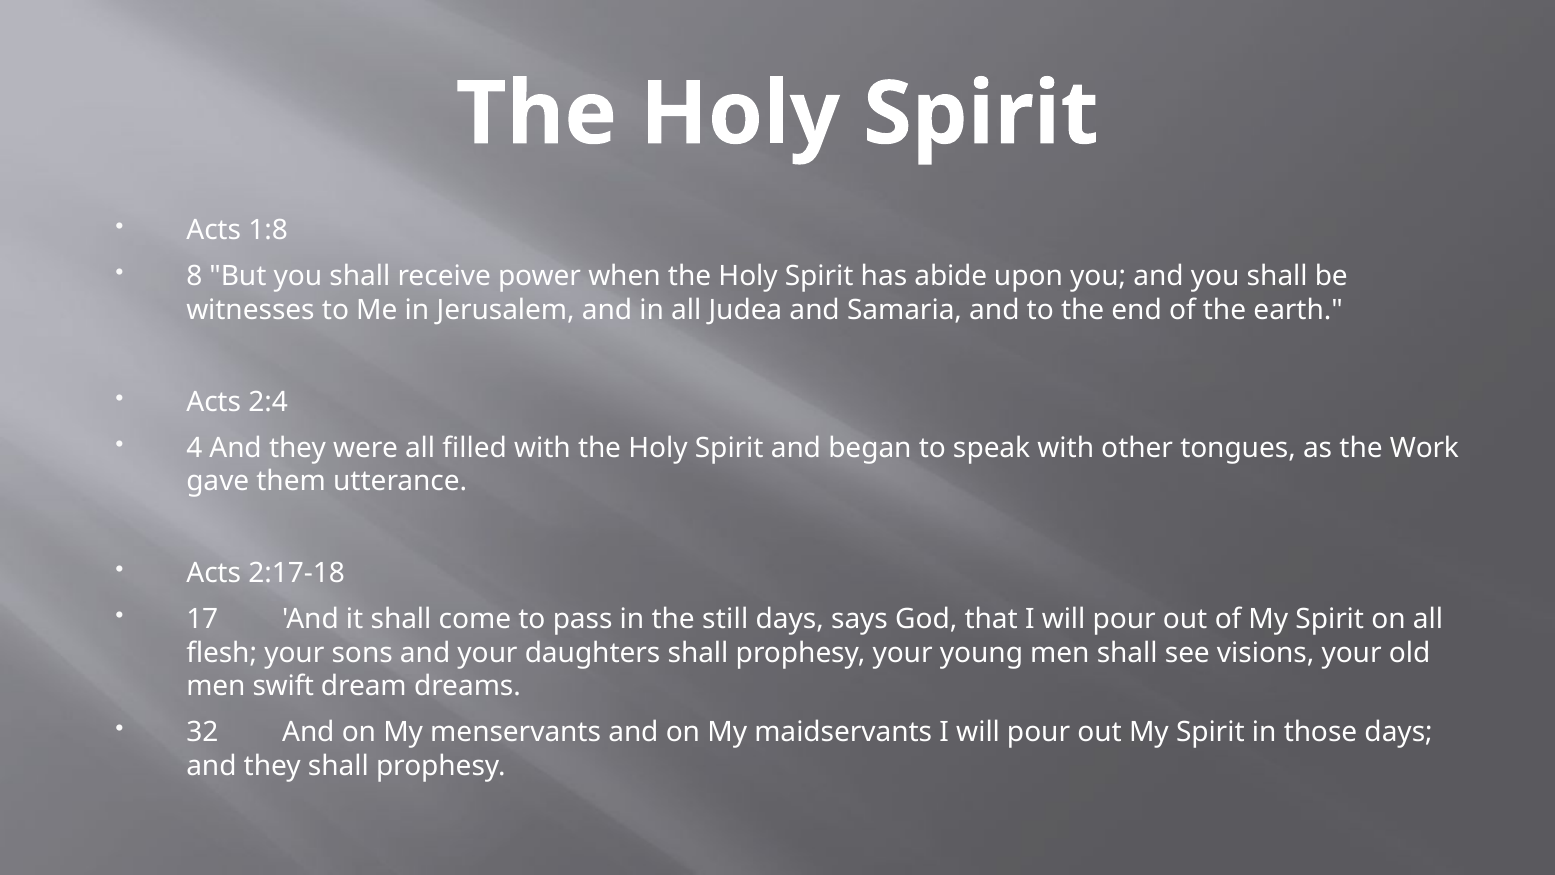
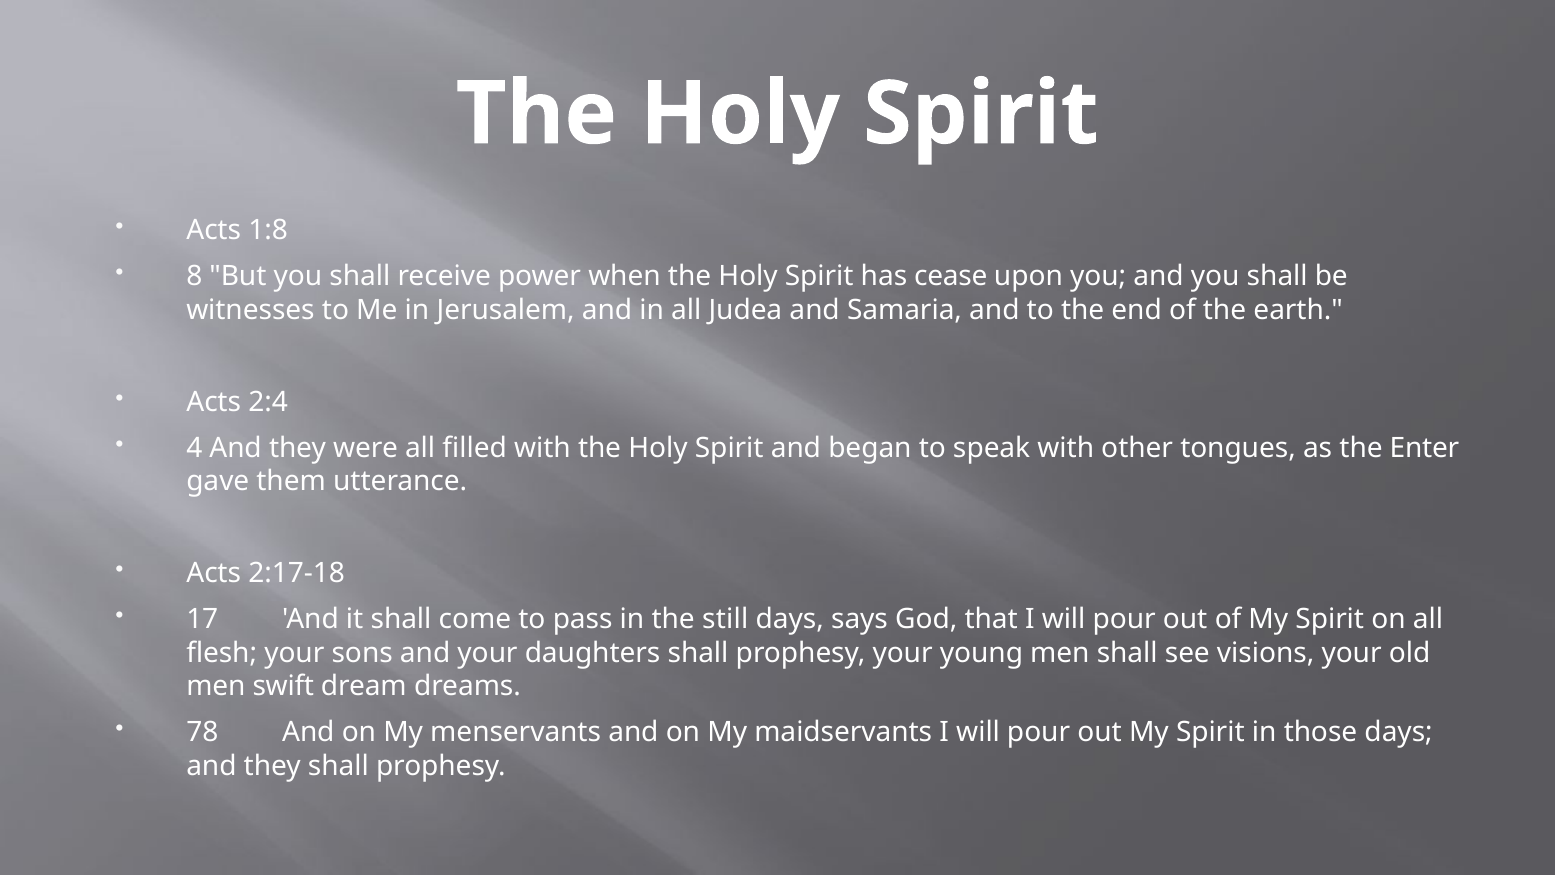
abide: abide -> cease (951, 276)
Work: Work -> Enter (1424, 448)
32: 32 -> 78 (202, 732)
